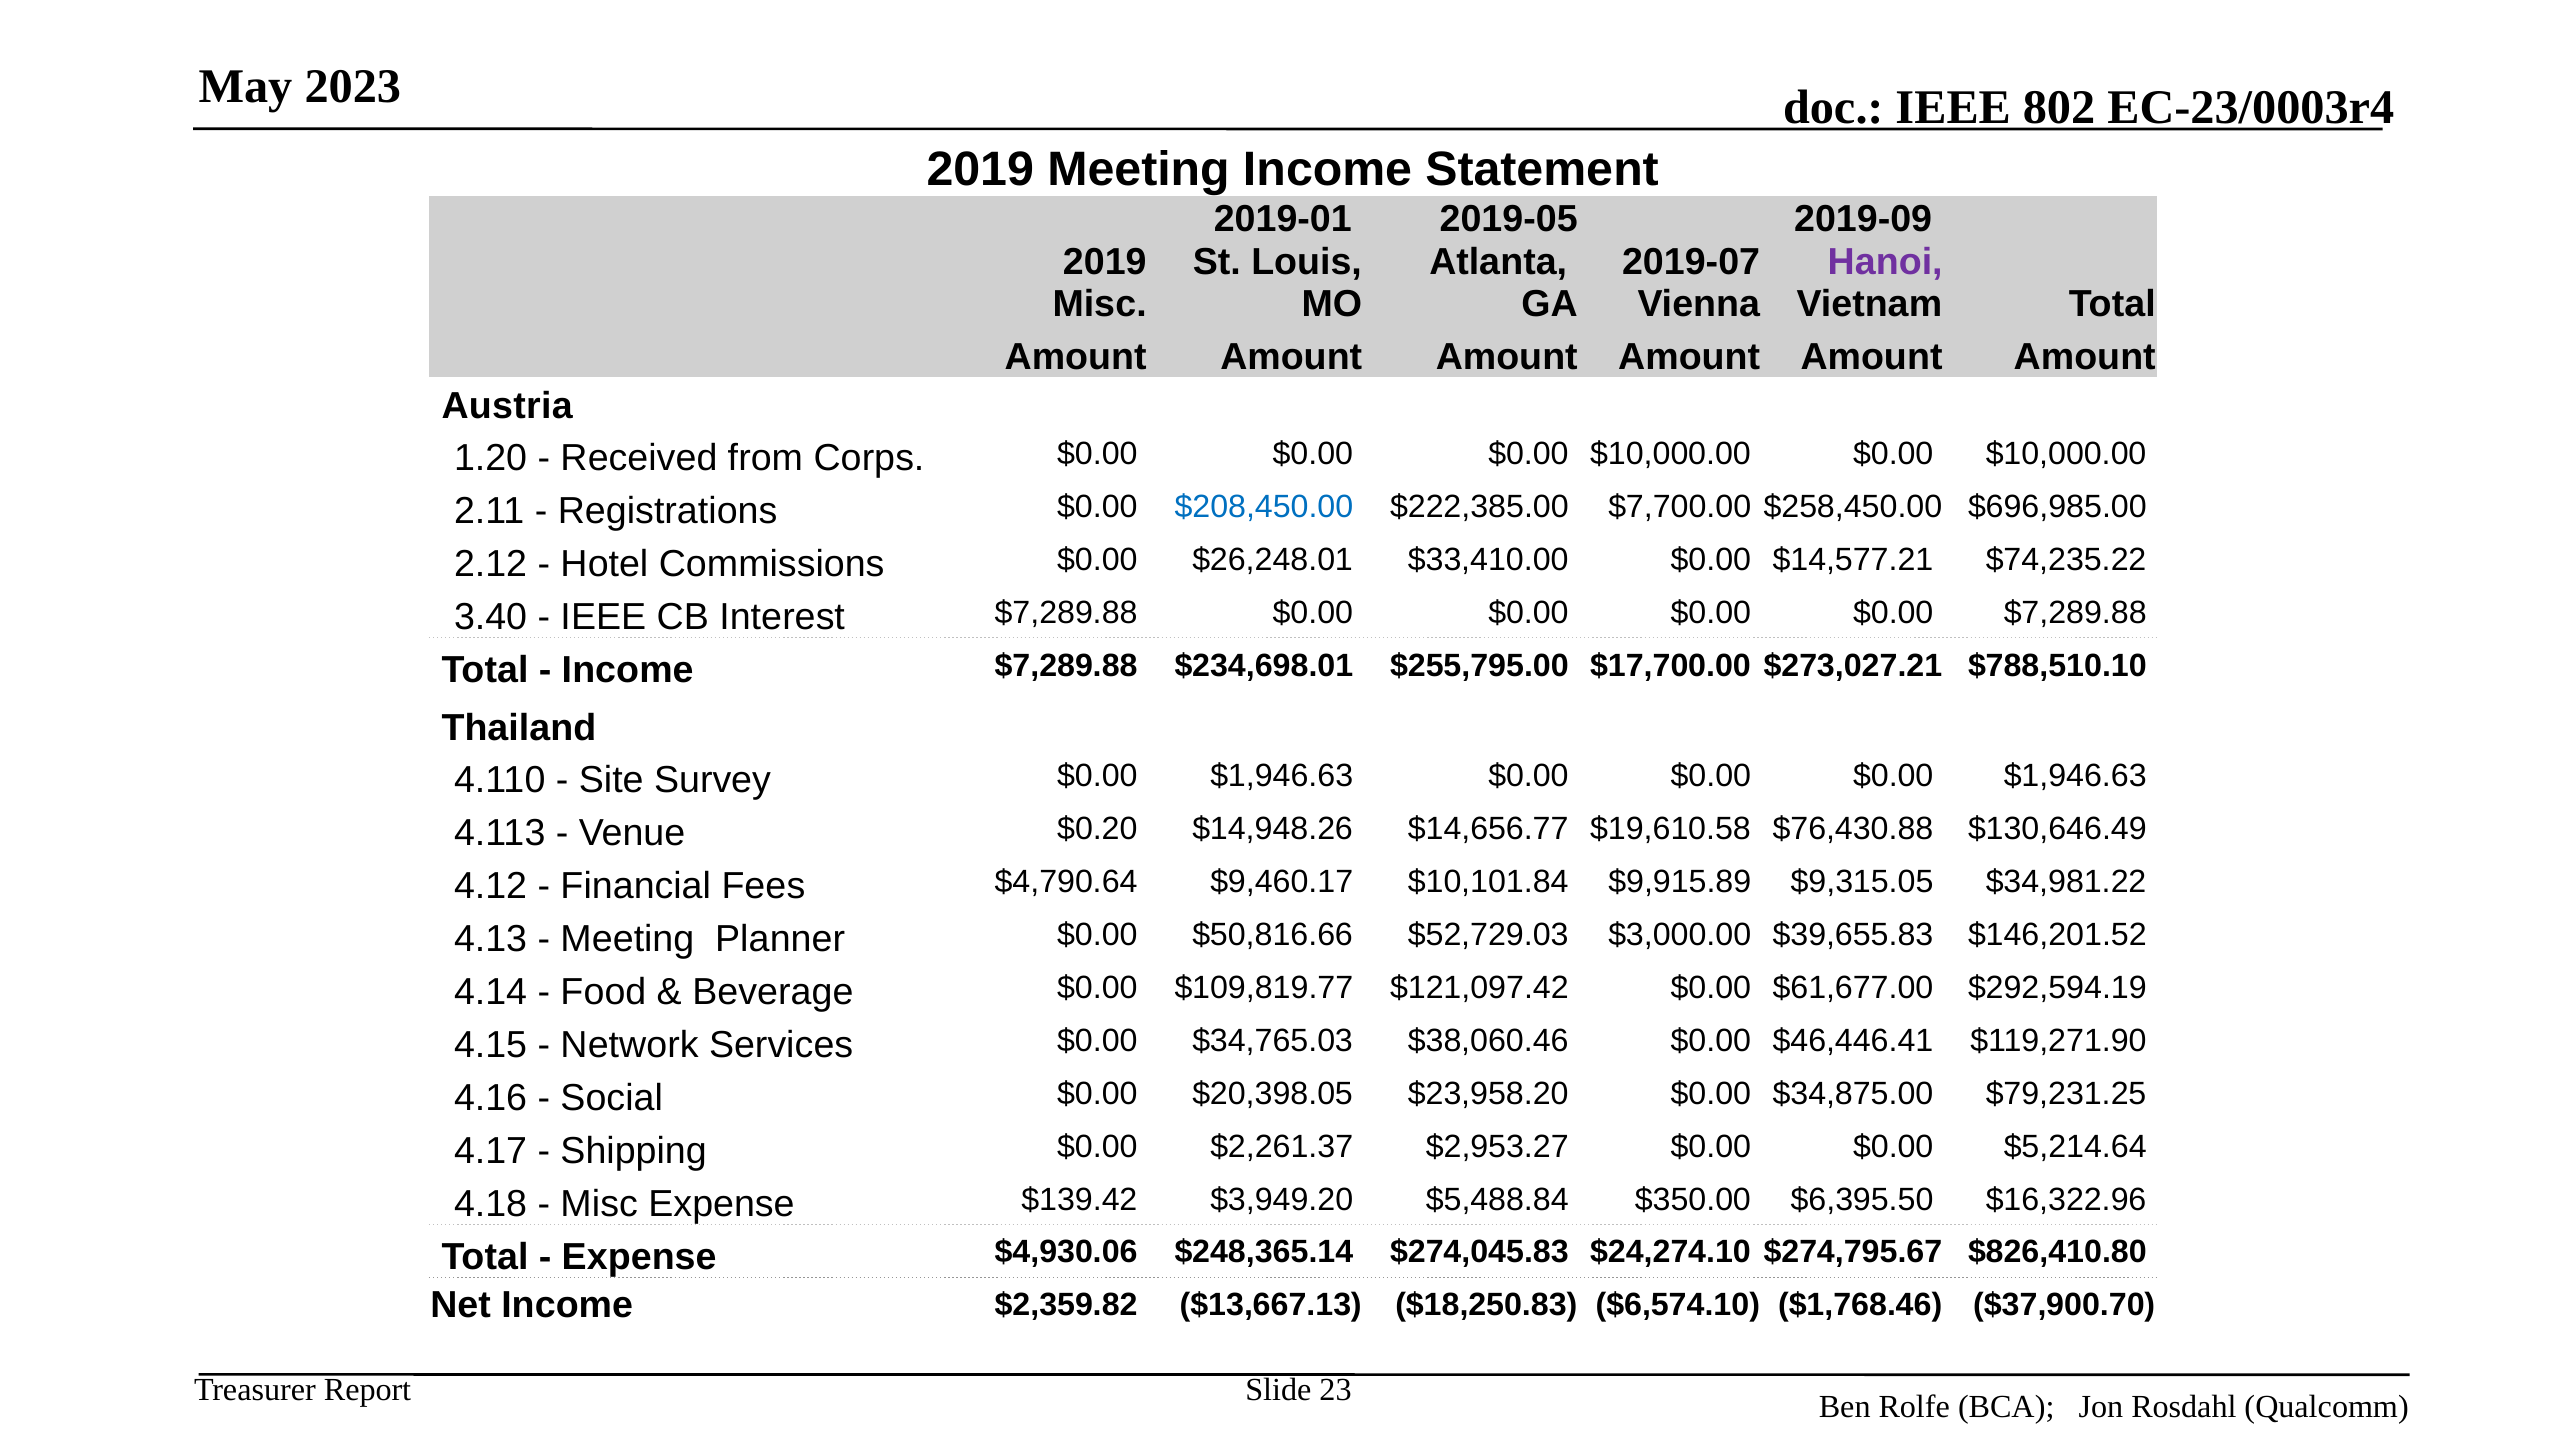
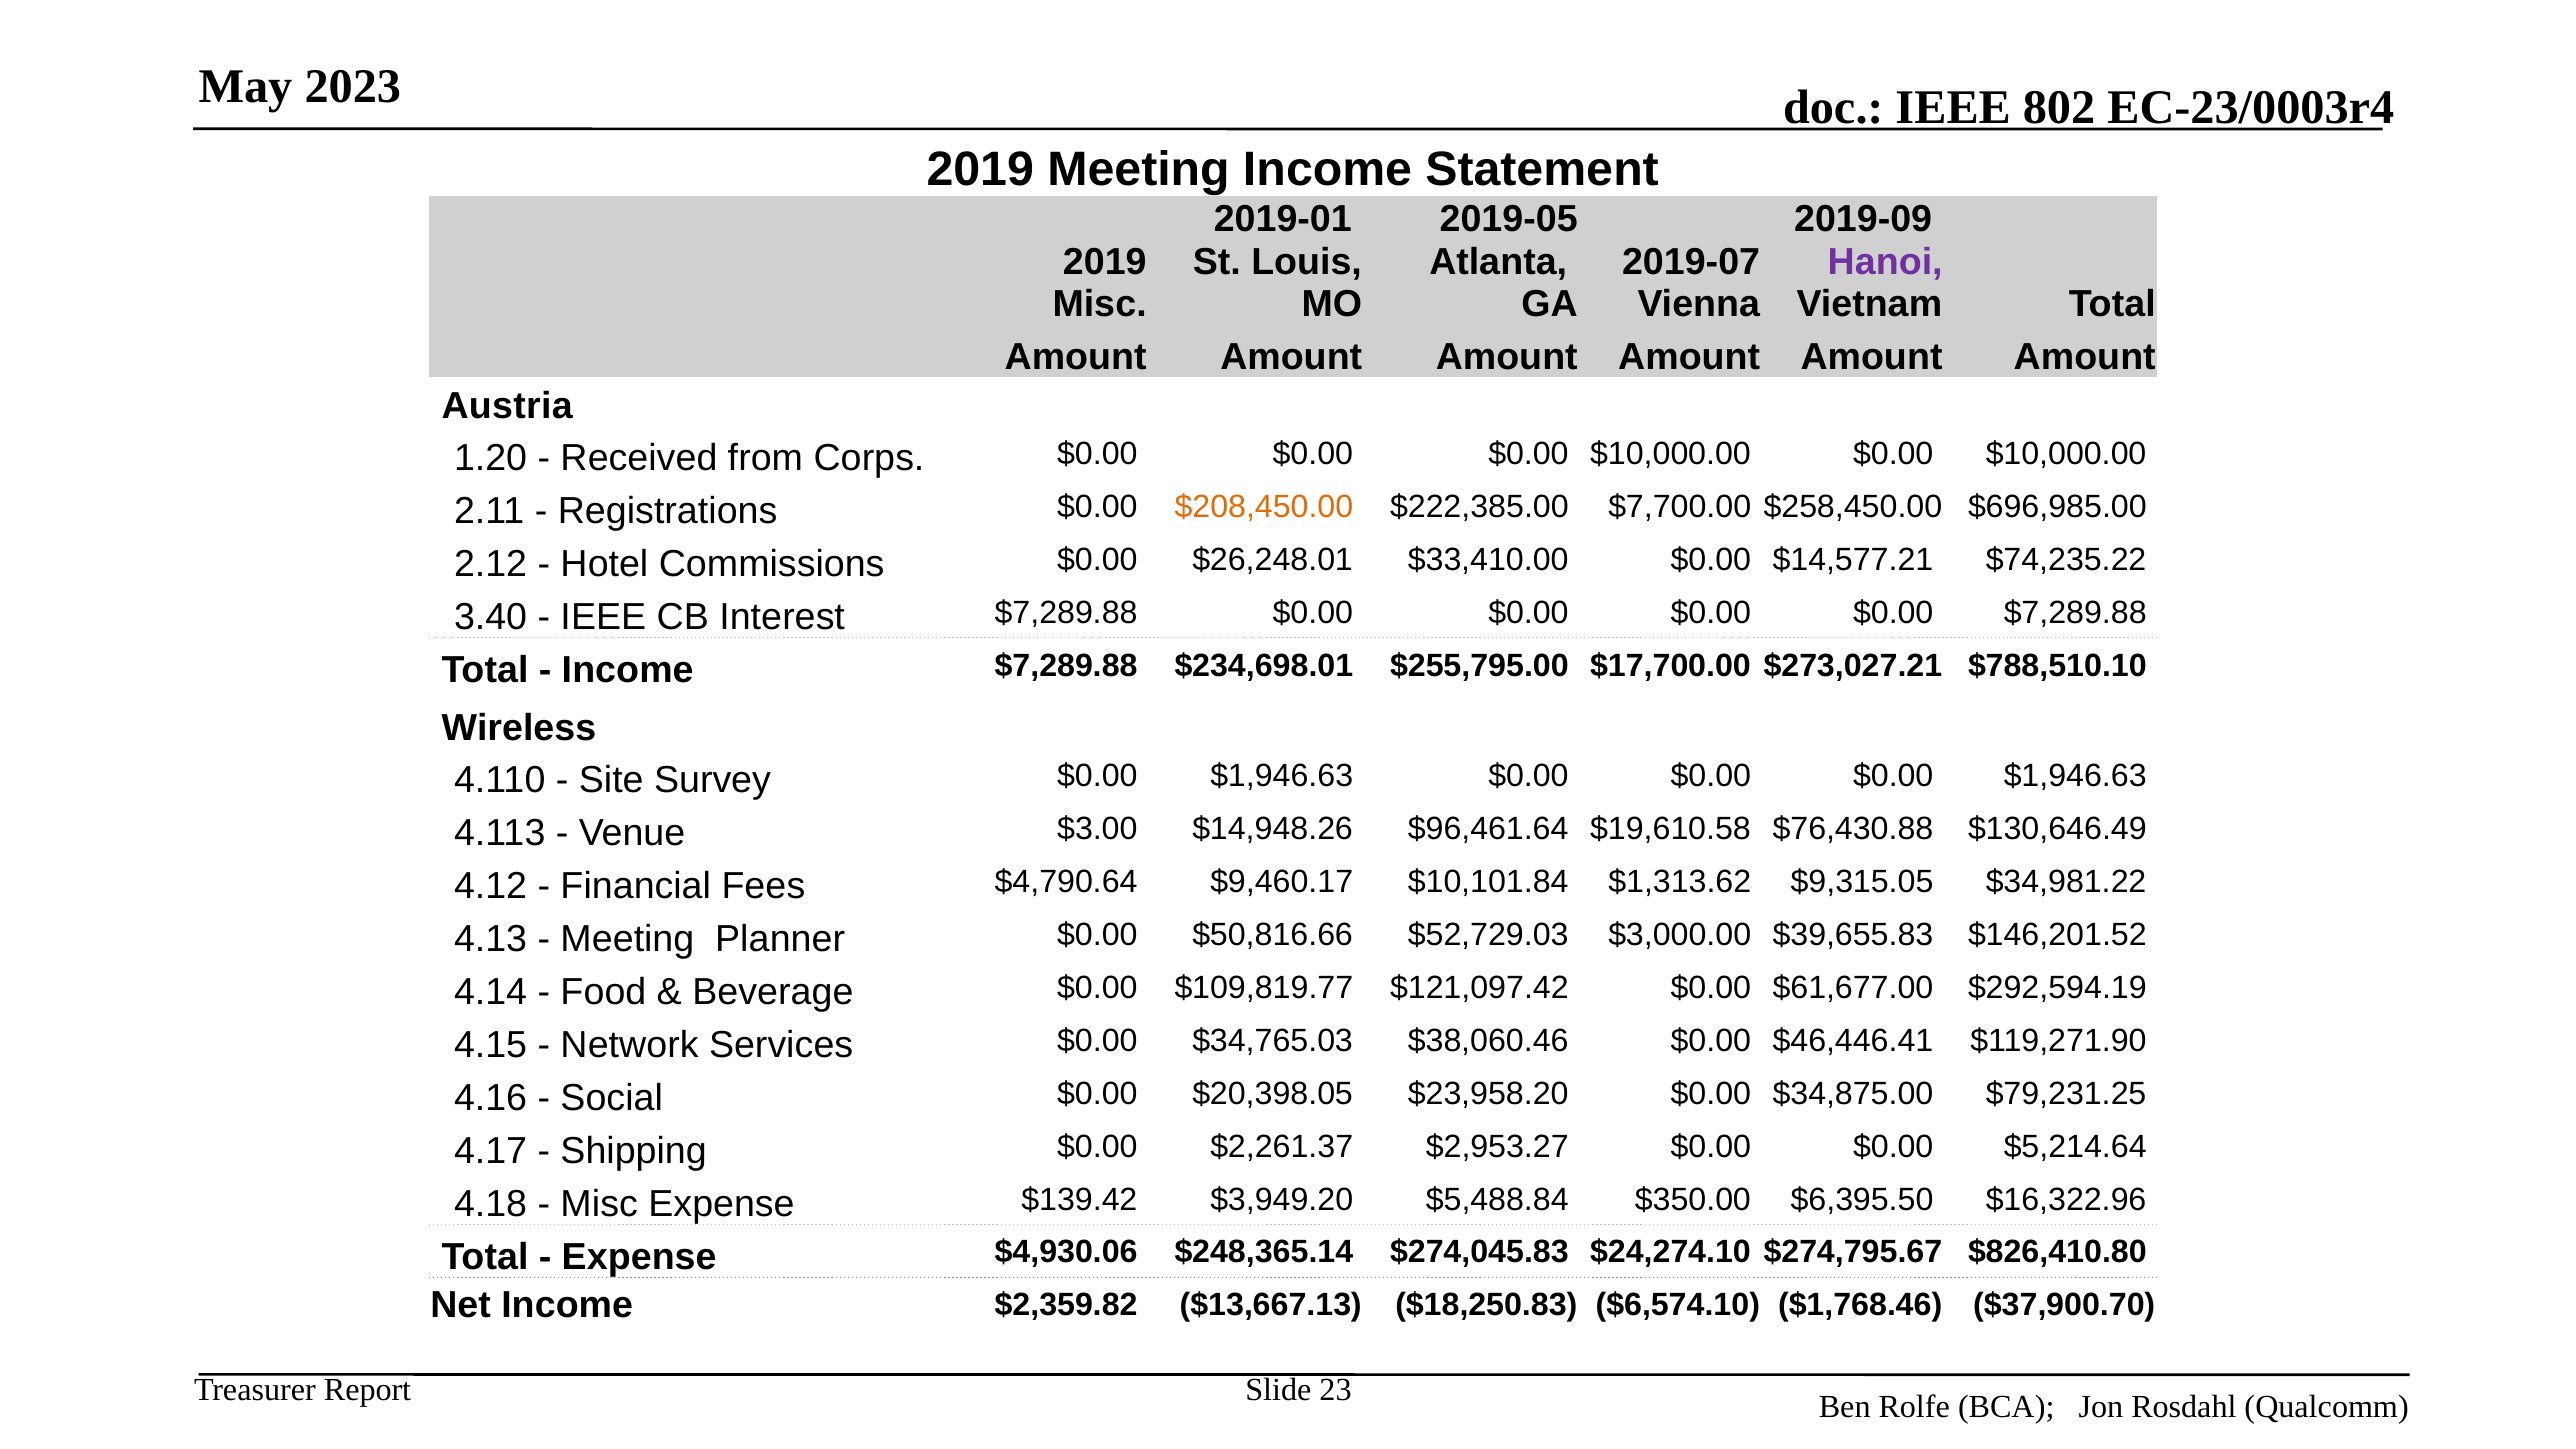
$208,450.00 colour: blue -> orange (1264, 507)
Thailand: Thailand -> Wireless (519, 728)
$0.20: $0.20 -> $3.00 (1097, 829)
$14,656.77: $14,656.77 -> $96,461.64 (1488, 829)
$9,915.89: $9,915.89 -> $1,313.62 (1680, 882)
